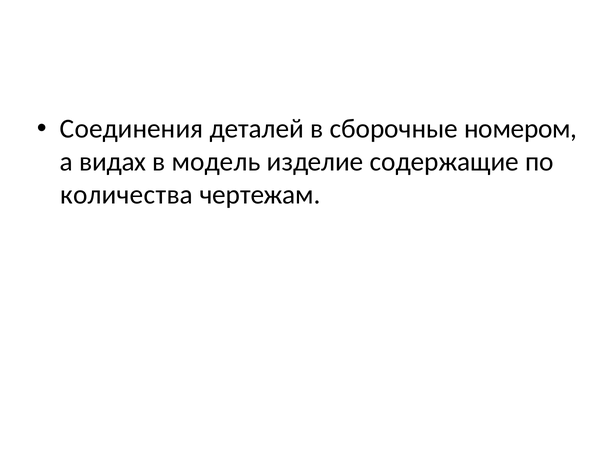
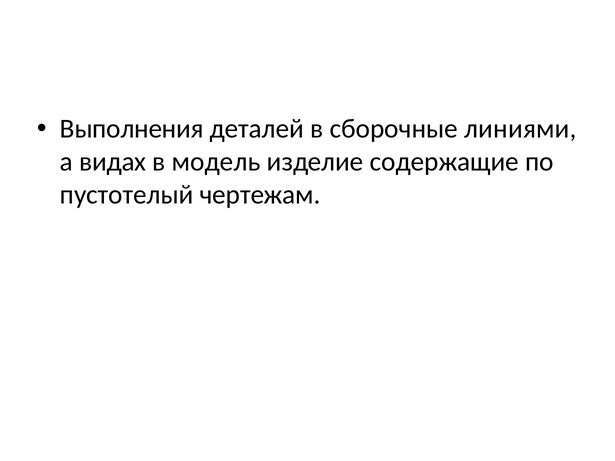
Соединения: Соединения -> Выполнения (132, 129)
номером: номером -> линиями (520, 129)
количества: количества -> пустотелый (127, 195)
